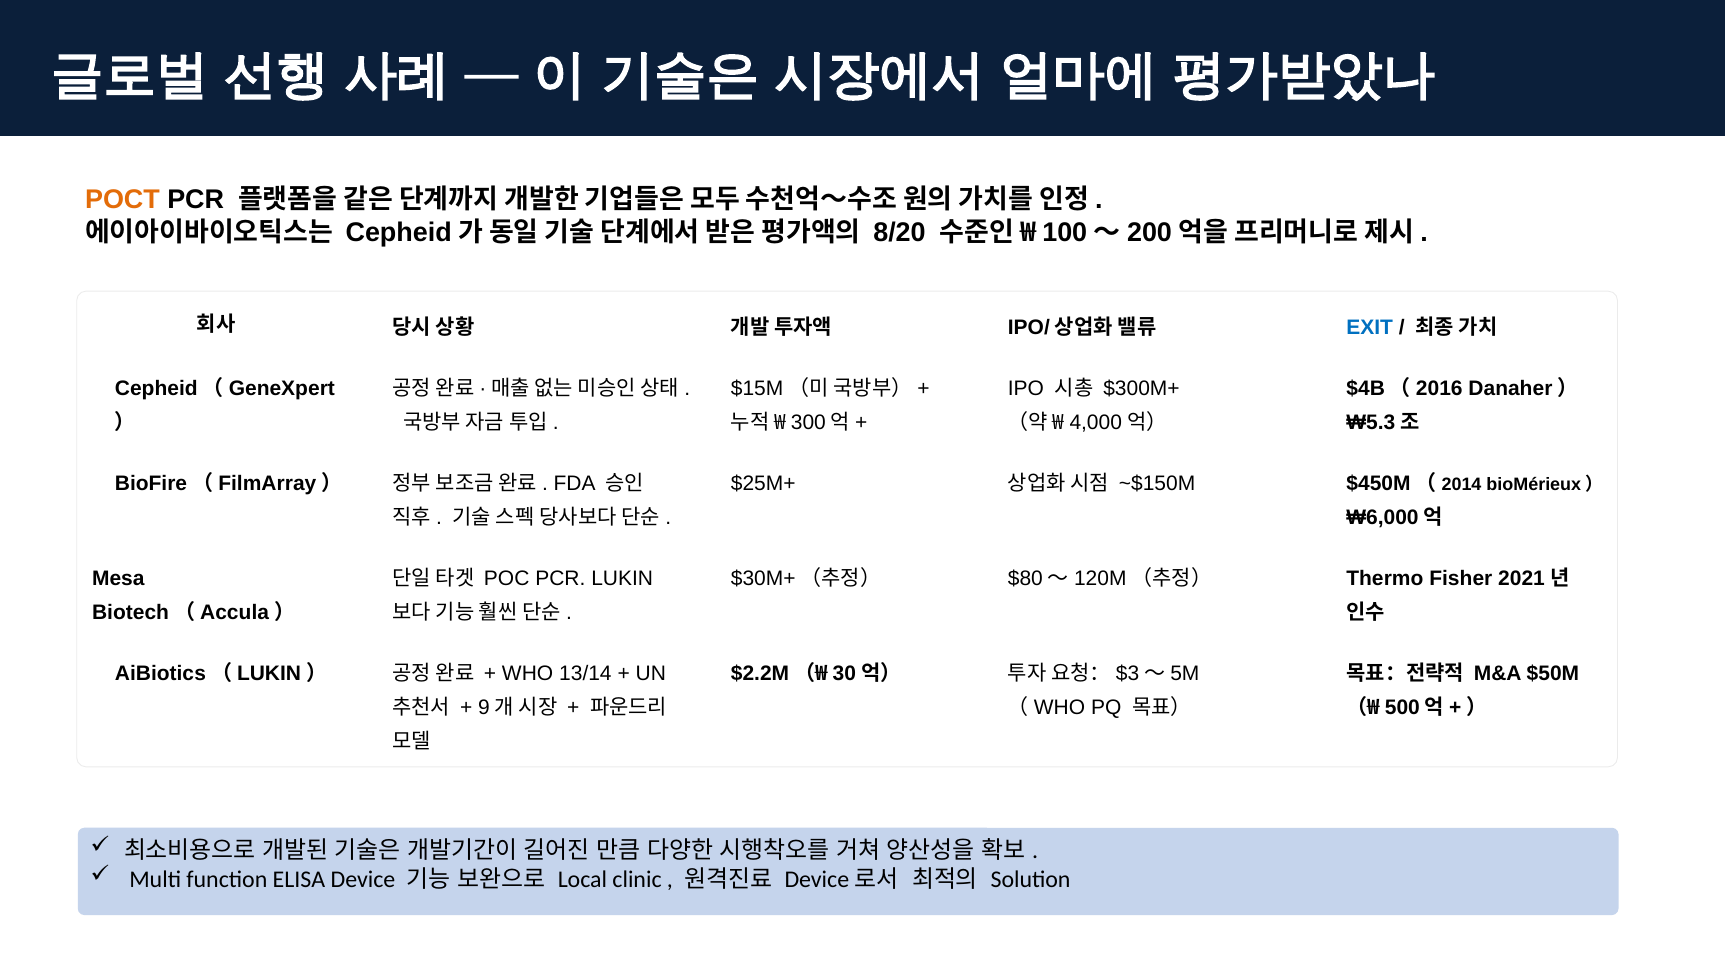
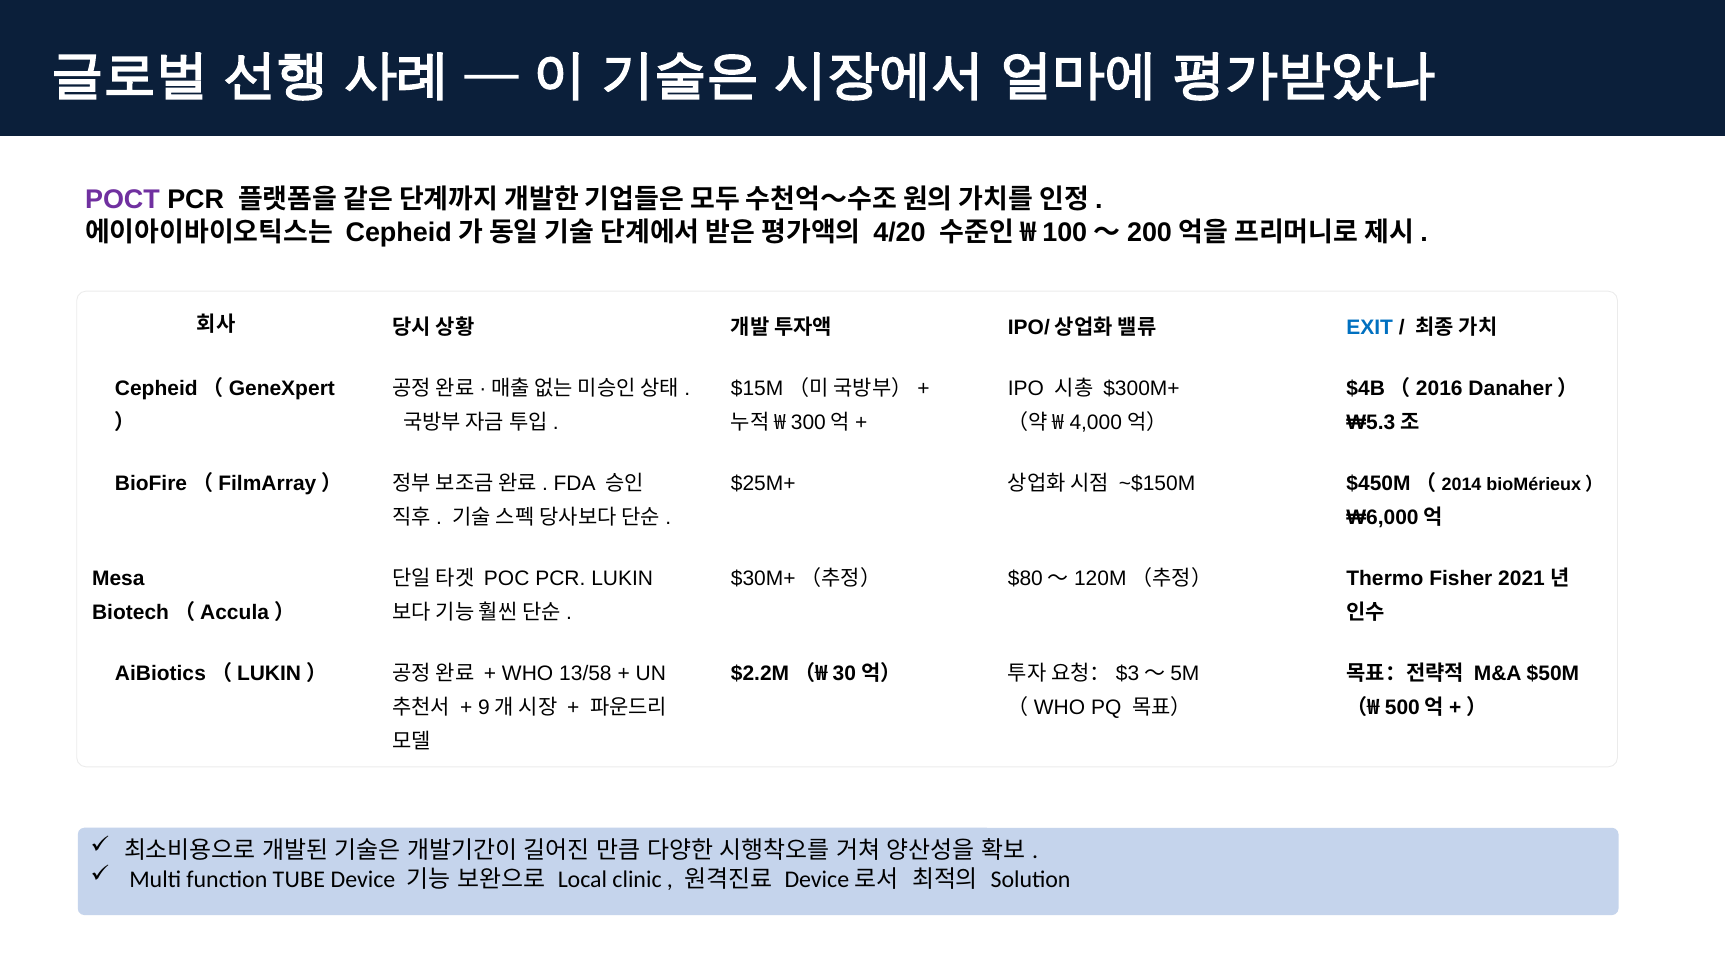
POCT colour: orange -> purple (122, 199)
8/20: 8/20 -> 4/20 (900, 233)
13/14: 13/14 -> 13/58 (585, 674)
ELISA: ELISA -> TUBE (299, 880)
